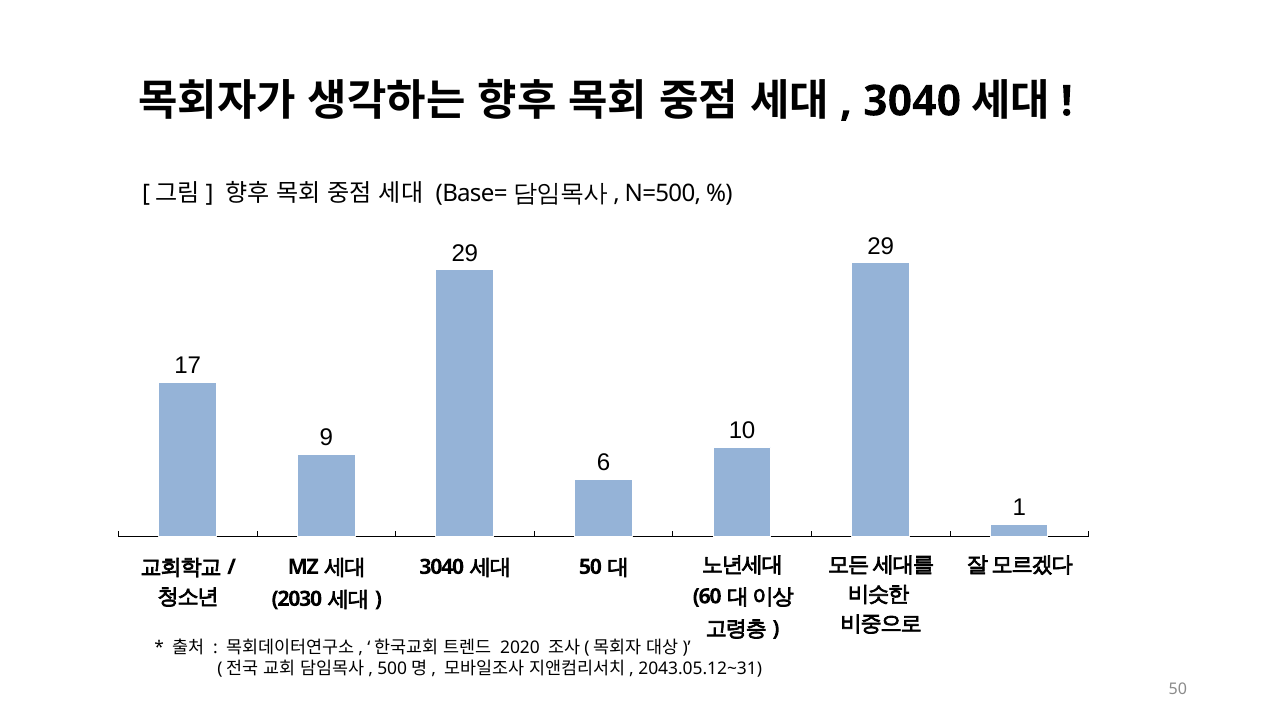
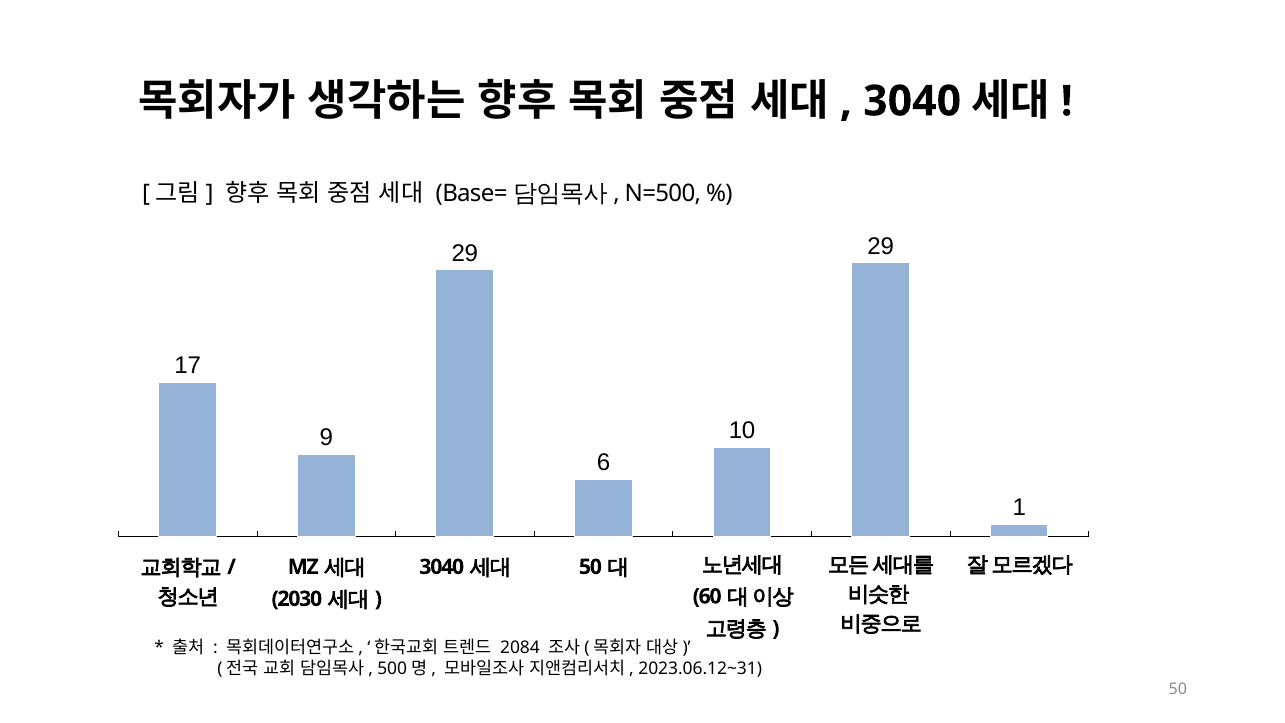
2020: 2020 -> 2084 (520, 647)
2043.05.12~31: 2043.05.12~31 -> 2023.06.12~31 (700, 668)
